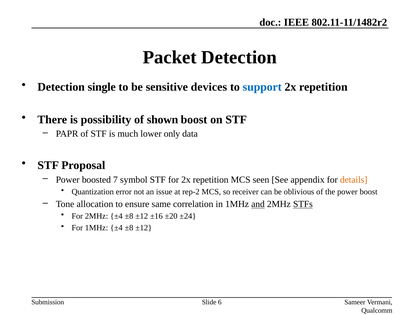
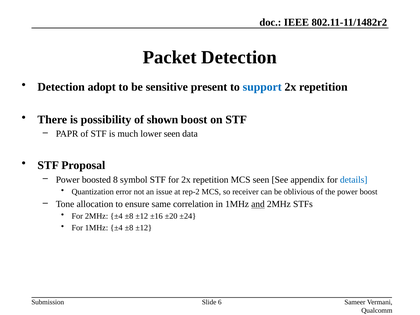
single: single -> adopt (102, 87)
devices: devices -> present (209, 87)
lower only: only -> seen (172, 134)
7: 7 -> 8 (115, 180)
details colour: orange -> blue (354, 180)
STFs underline: present -> none (303, 204)
